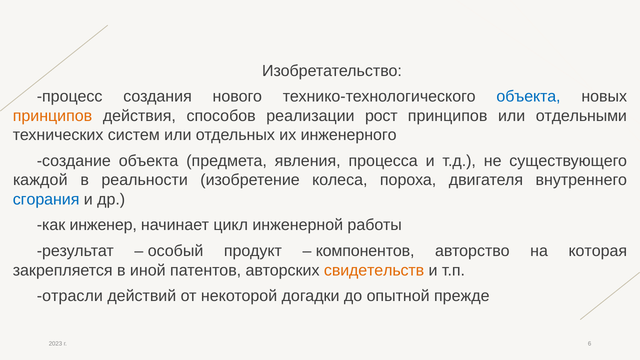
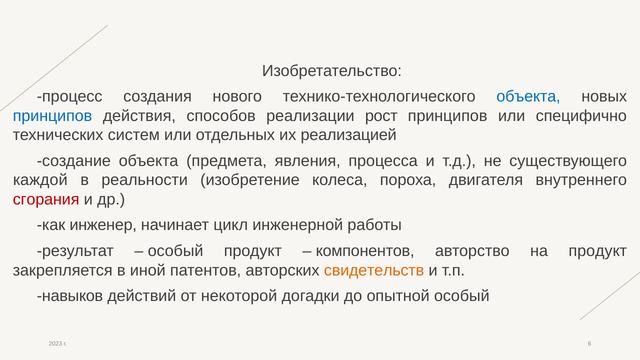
принципов colour: orange -> blue (53, 116)
отдельными: отдельными -> специфично (581, 116)
инженерного: инженерного -> реализацией (349, 135)
сгорания colour: blue -> red (46, 199)
на которая: которая -> продукт (598, 251)
отрасли: отрасли -> навыков (70, 296)
опытной прежде: прежде -> особый (462, 296)
